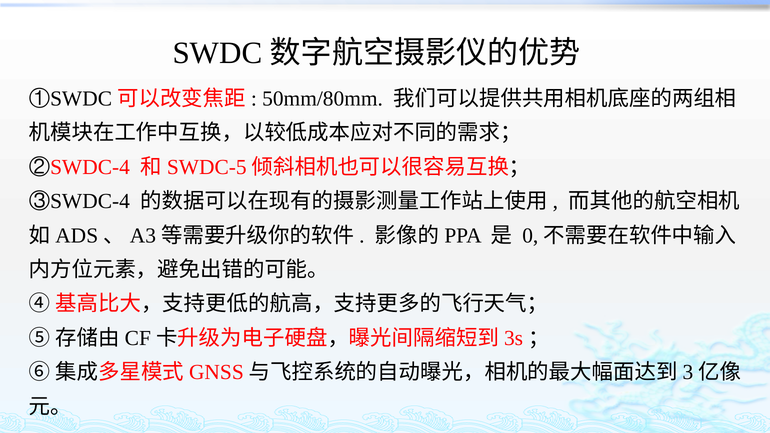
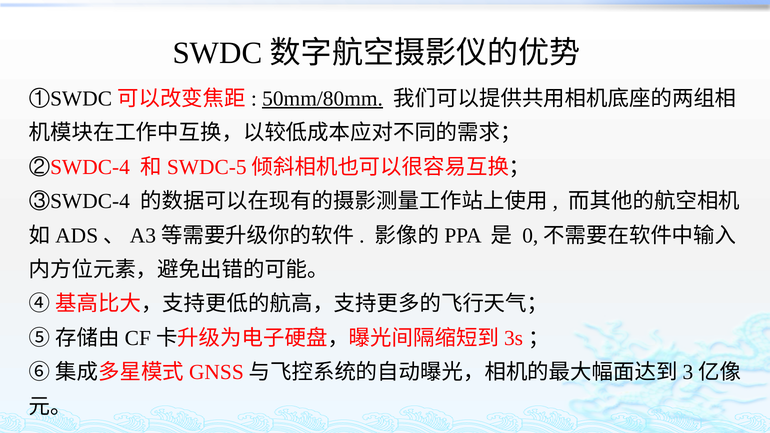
50mm/80mm underline: none -> present (323, 99)
